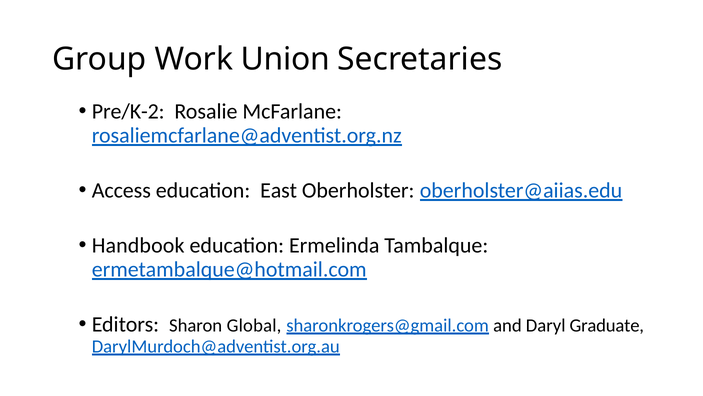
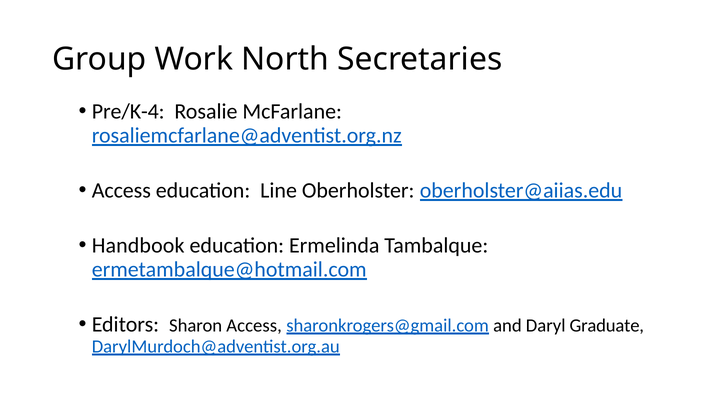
Union: Union -> North (285, 59)
Pre/K-2: Pre/K-2 -> Pre/K-4 (128, 111)
East: East -> Line (279, 190)
Sharon Global: Global -> Access (254, 325)
